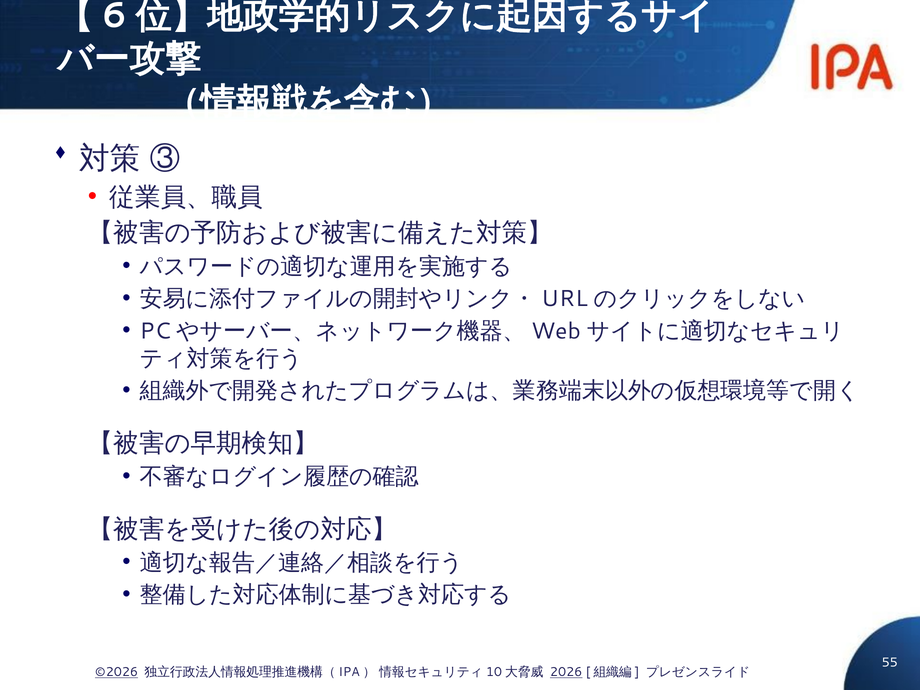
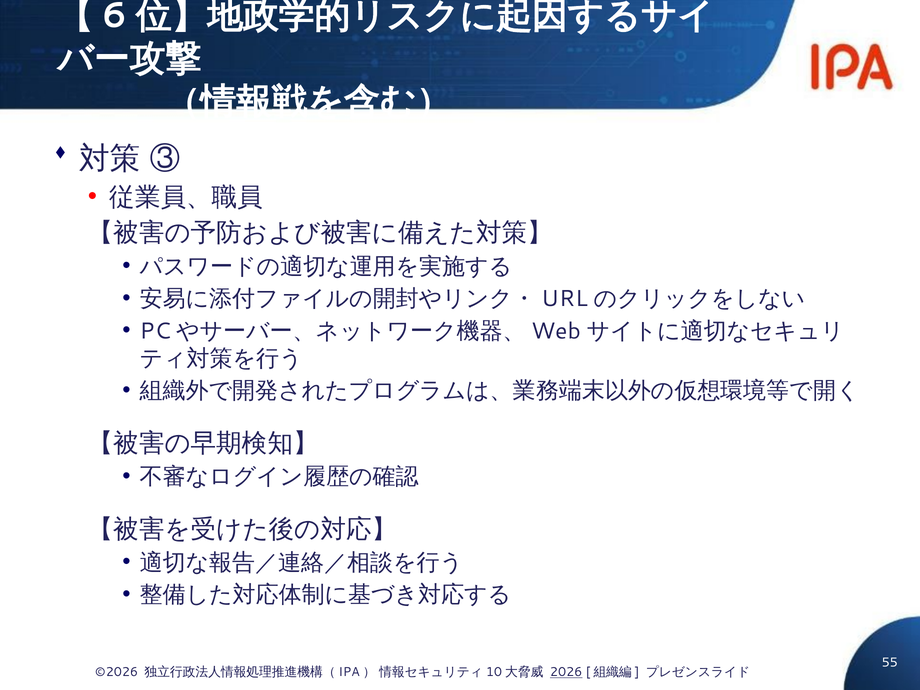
©2026 underline: present -> none (116, 672)
